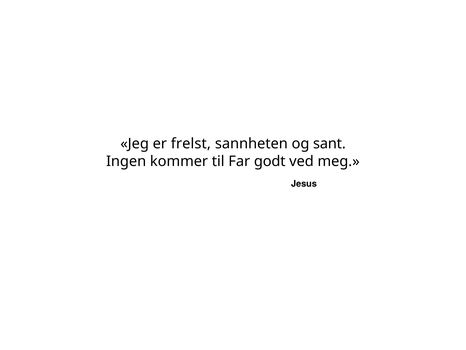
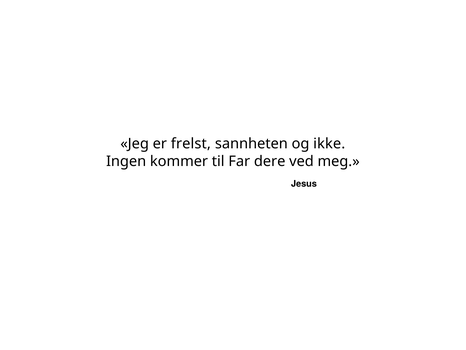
sant: sant -> ikke (329, 144)
godt: godt -> dere (270, 161)
